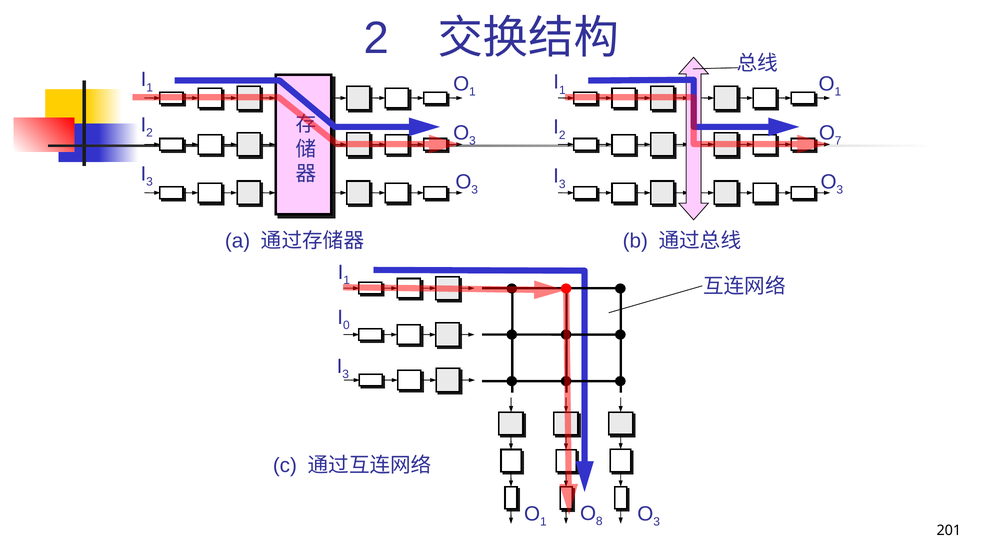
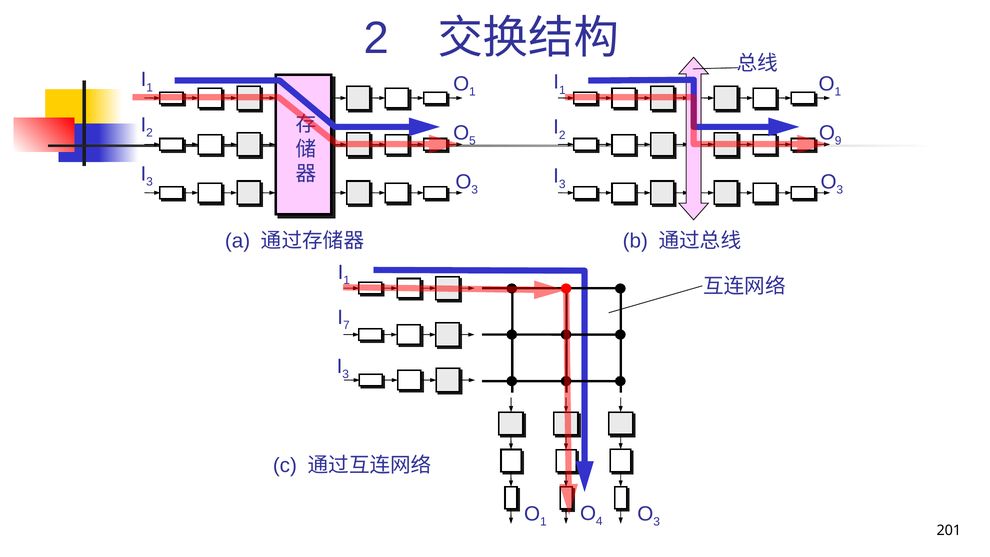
3: 3 -> 5 (472, 141)
7: 7 -> 9 (838, 141)
0: 0 -> 7 (346, 325)
8: 8 -> 4 (599, 521)
